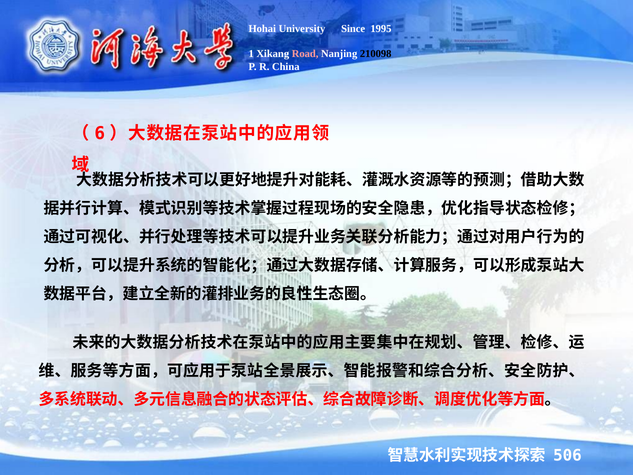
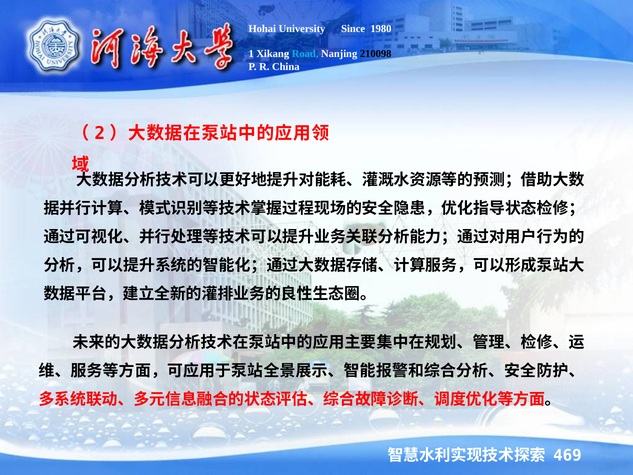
1995: 1995 -> 1980 (381, 29)
Road colour: pink -> light blue (305, 54)
6: 6 -> 2 (100, 133)
506: 506 -> 469 (567, 455)
